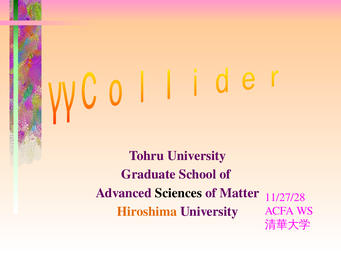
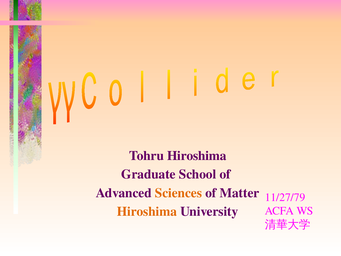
Tohru University: University -> Hiroshima (197, 156)
Sciences colour: black -> orange (178, 193)
11/27/28: 11/27/28 -> 11/27/79 (285, 197)
